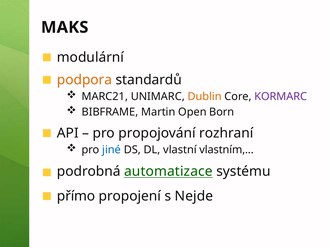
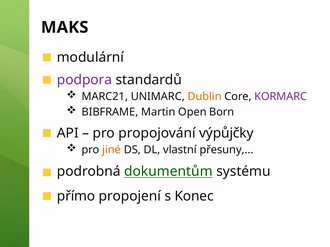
podpora colour: orange -> purple (84, 80)
rozhraní: rozhraní -> výpůjčky (226, 133)
jiné colour: blue -> orange (112, 150)
vlastním: vlastním -> přesuny (227, 150)
automatizace: automatizace -> dokumentům (168, 172)
Nejde: Nejde -> Konec (194, 196)
